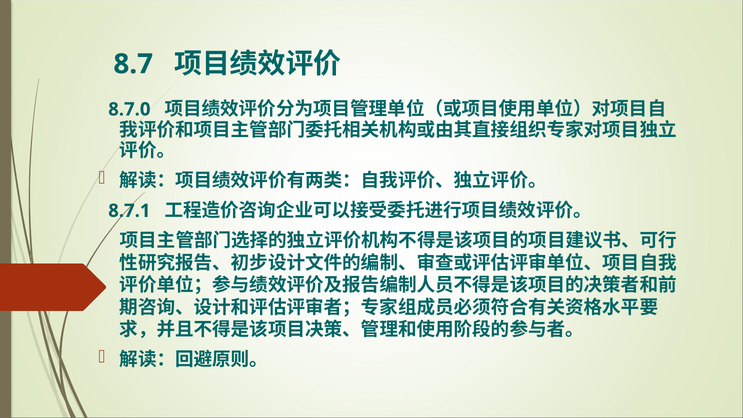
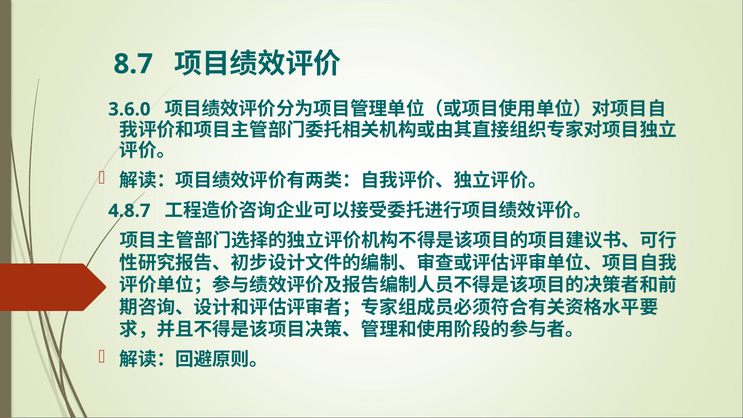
8.7.0: 8.7.0 -> 3.6.0 (129, 109)
8.7.1: 8.7.1 -> 4.8.7 (129, 211)
